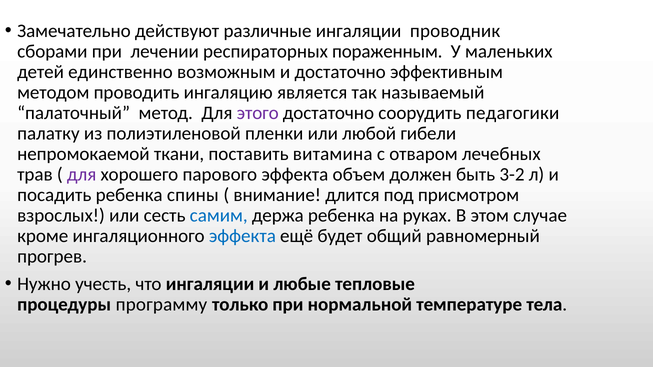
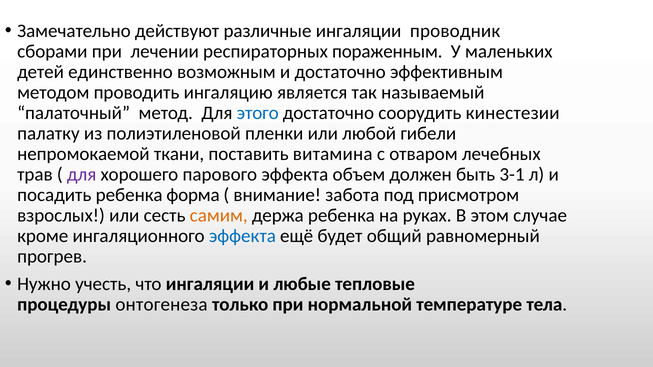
этого colour: purple -> blue (258, 113)
педагогики: педагогики -> кинестезии (513, 113)
3-2: 3-2 -> 3-1 (512, 175)
спины: спины -> форма (193, 195)
длится: длится -> забота (352, 195)
самим colour: blue -> orange (219, 216)
программу: программу -> онтогенеза (161, 305)
